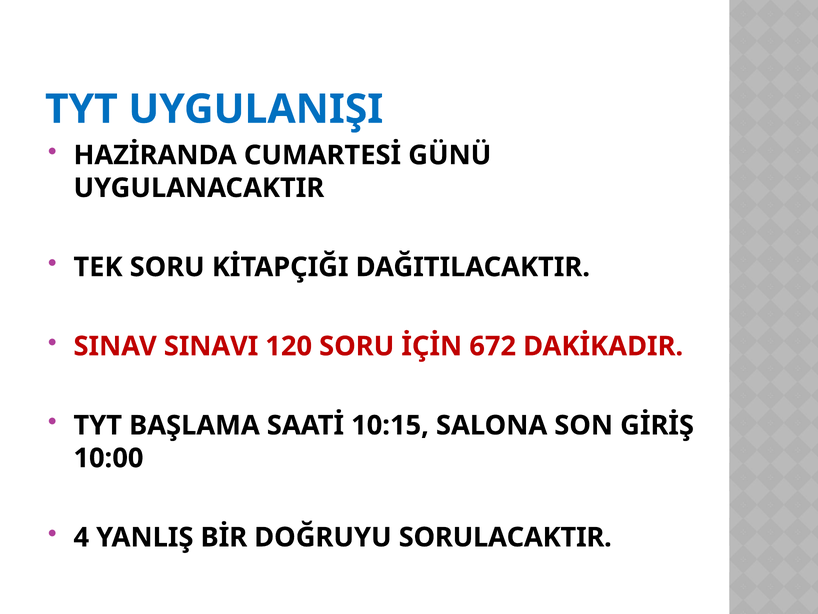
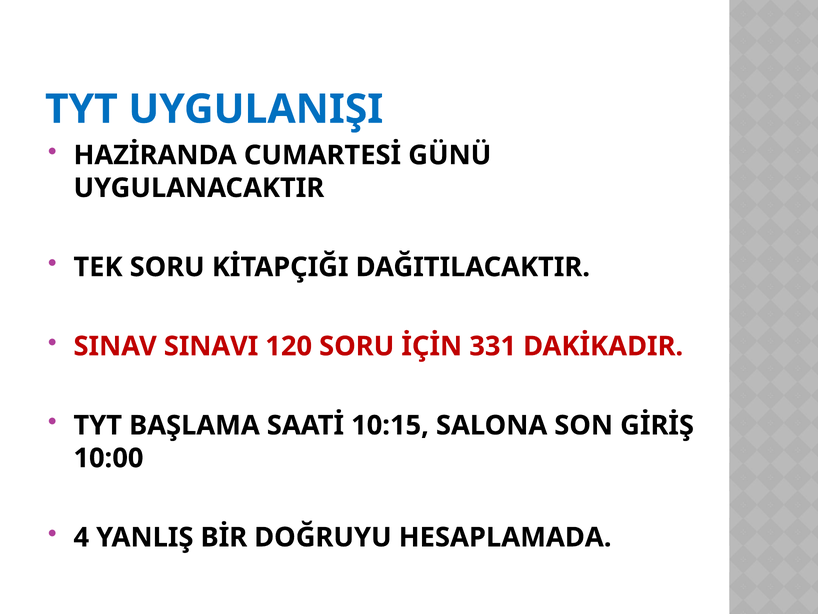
672: 672 -> 331 (493, 346)
SORULACAKTIR: SORULACAKTIR -> HESAPLAMADA (505, 537)
